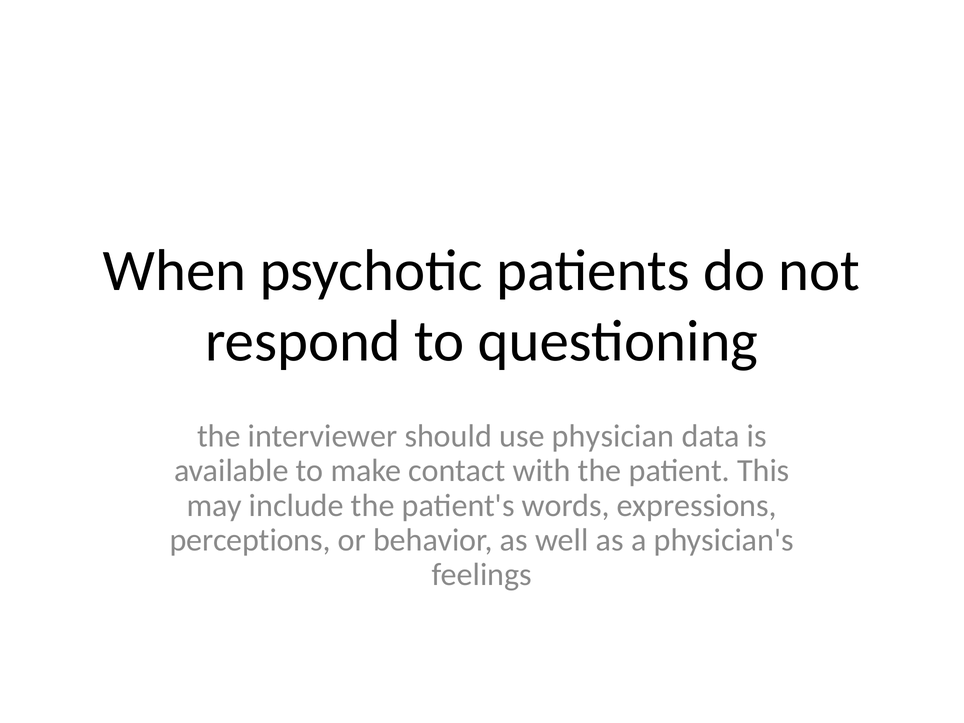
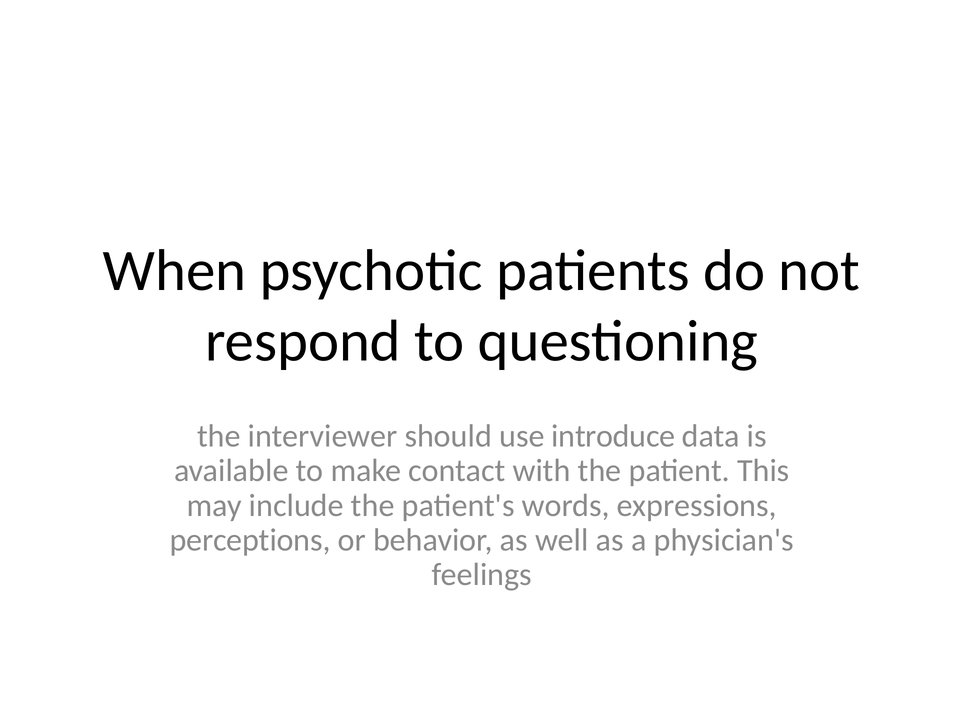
physician: physician -> introduce (613, 436)
